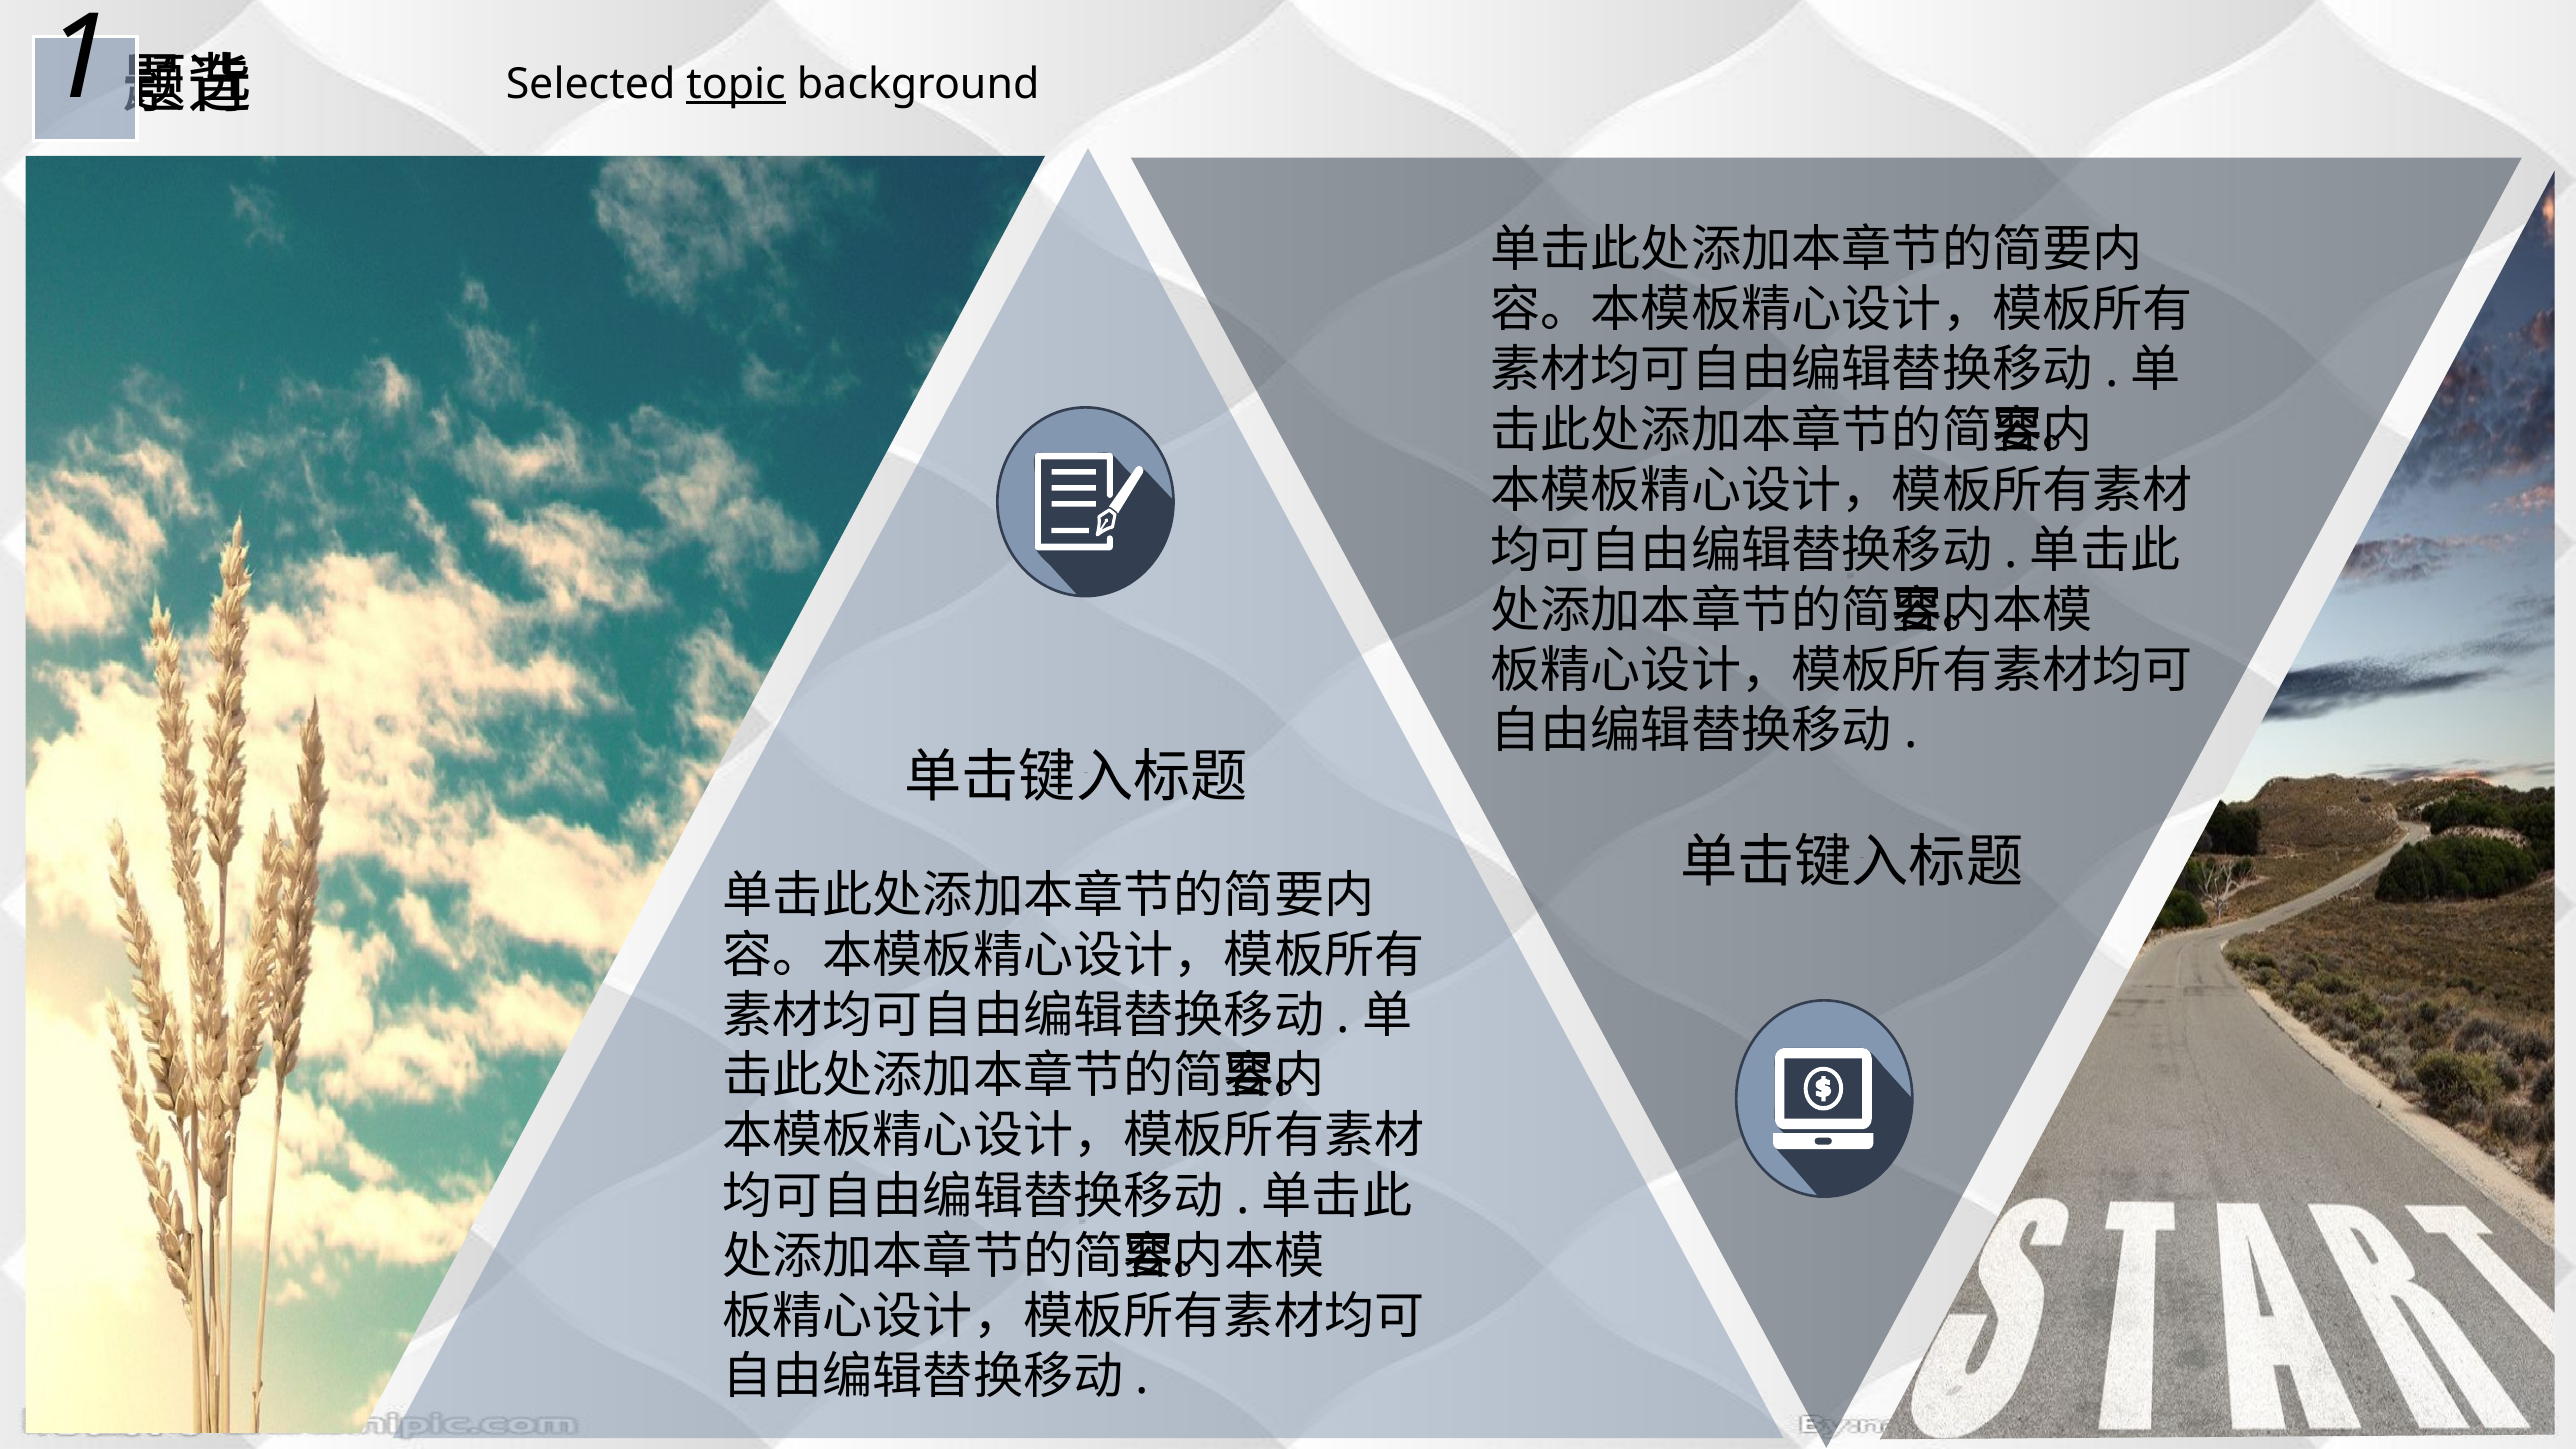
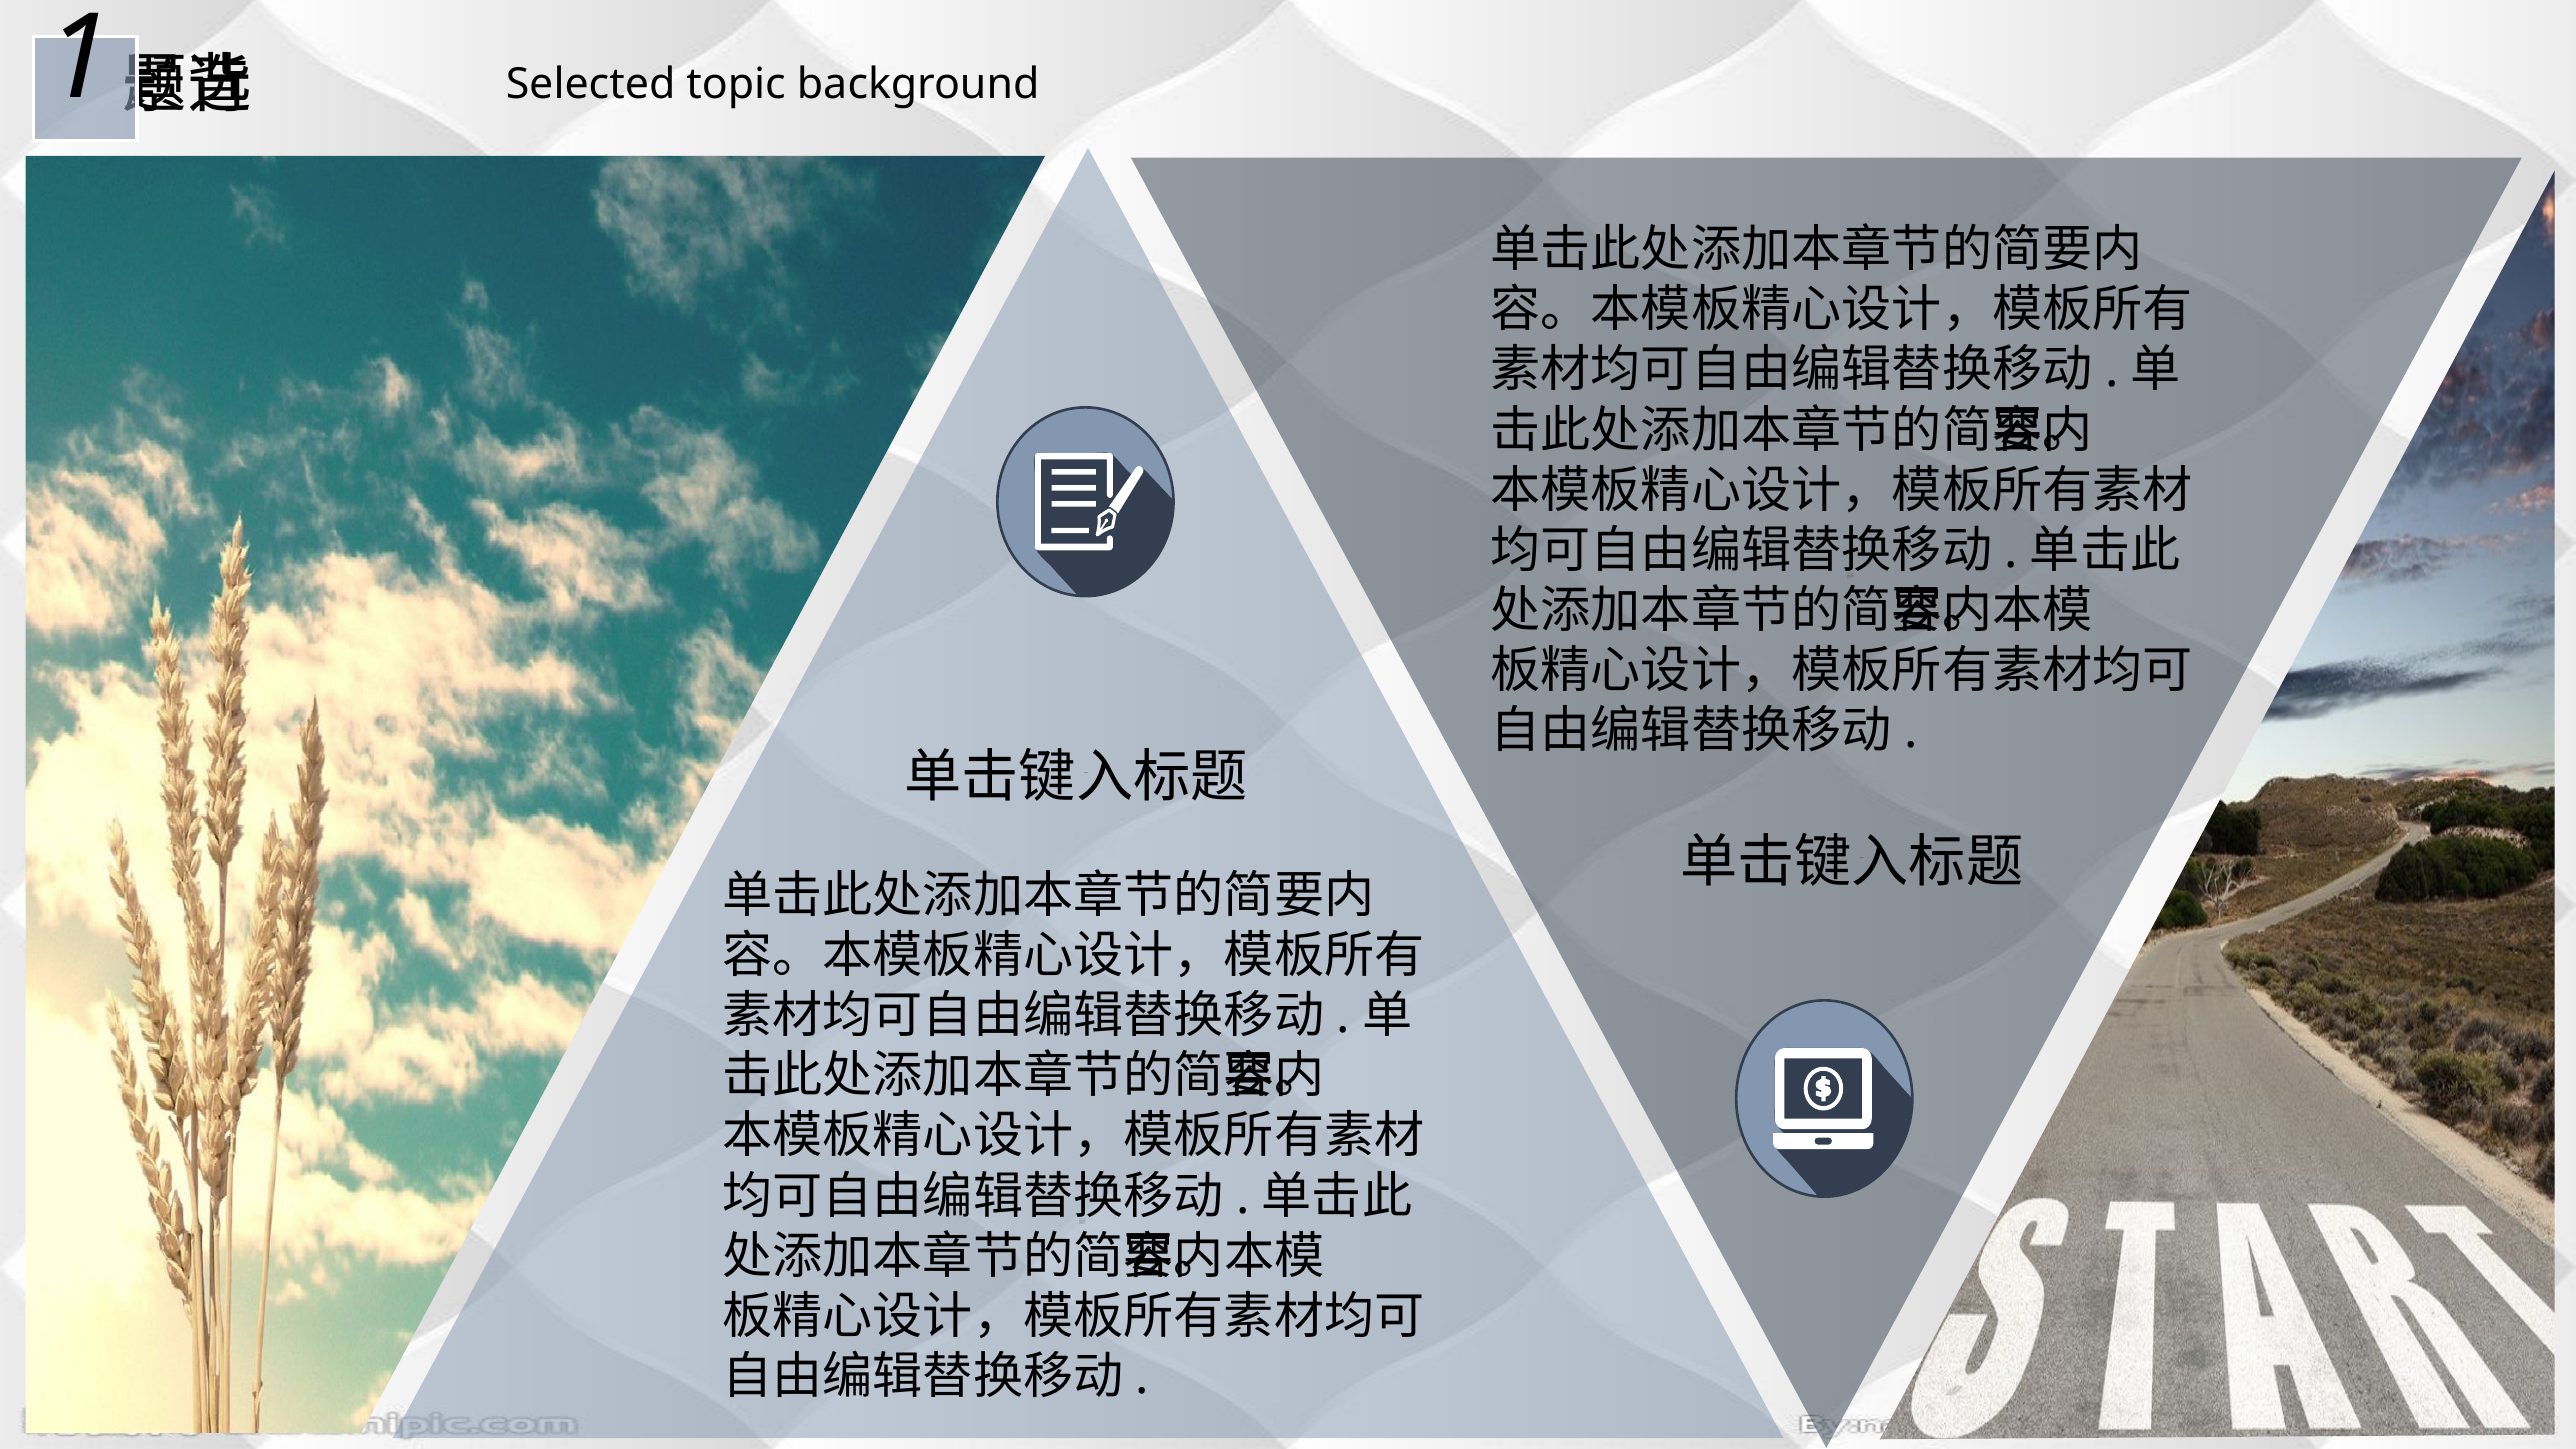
topic underline: present -> none (736, 84)
